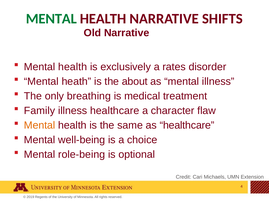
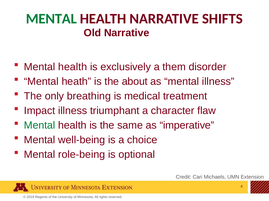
rates: rates -> them (174, 67)
Family: Family -> Impact (40, 111)
illness healthcare: healthcare -> triumphant (115, 111)
Mental colour: orange -> green (40, 126)
as healthcare: healthcare -> imperative (187, 126)
